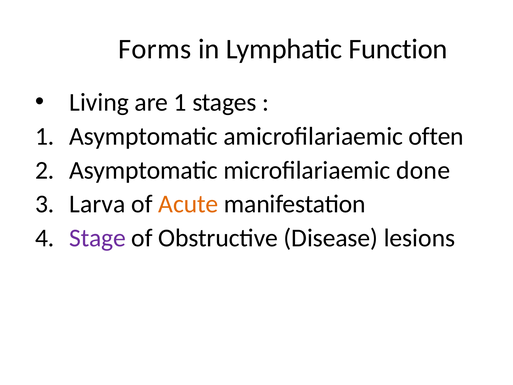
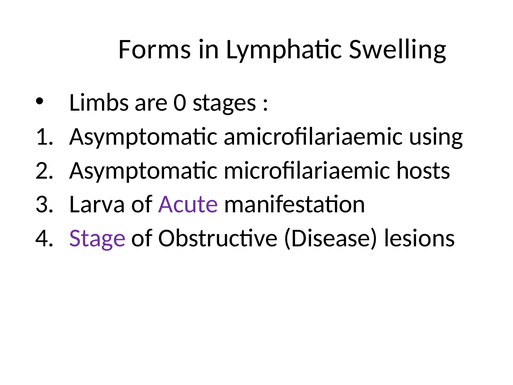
Function: Function -> Swelling (398, 49)
Living: Living -> Limbs (99, 102)
are 1: 1 -> 0 (180, 102)
often: often -> using (436, 136)
done: done -> hosts (423, 170)
Acute colour: orange -> purple (188, 204)
